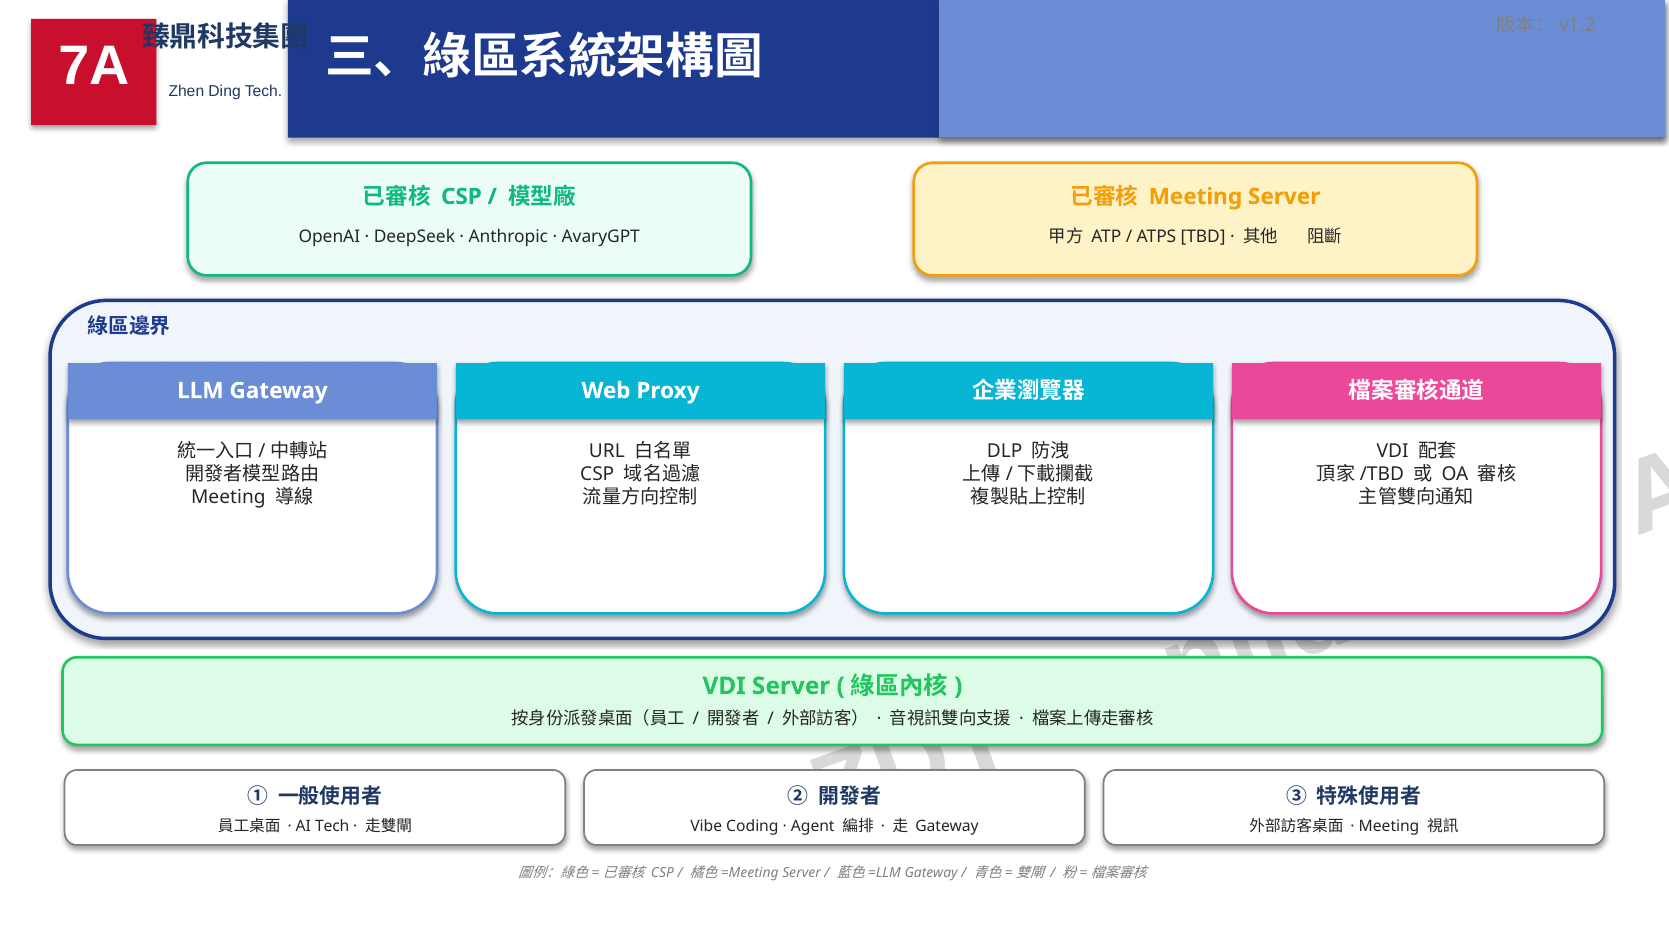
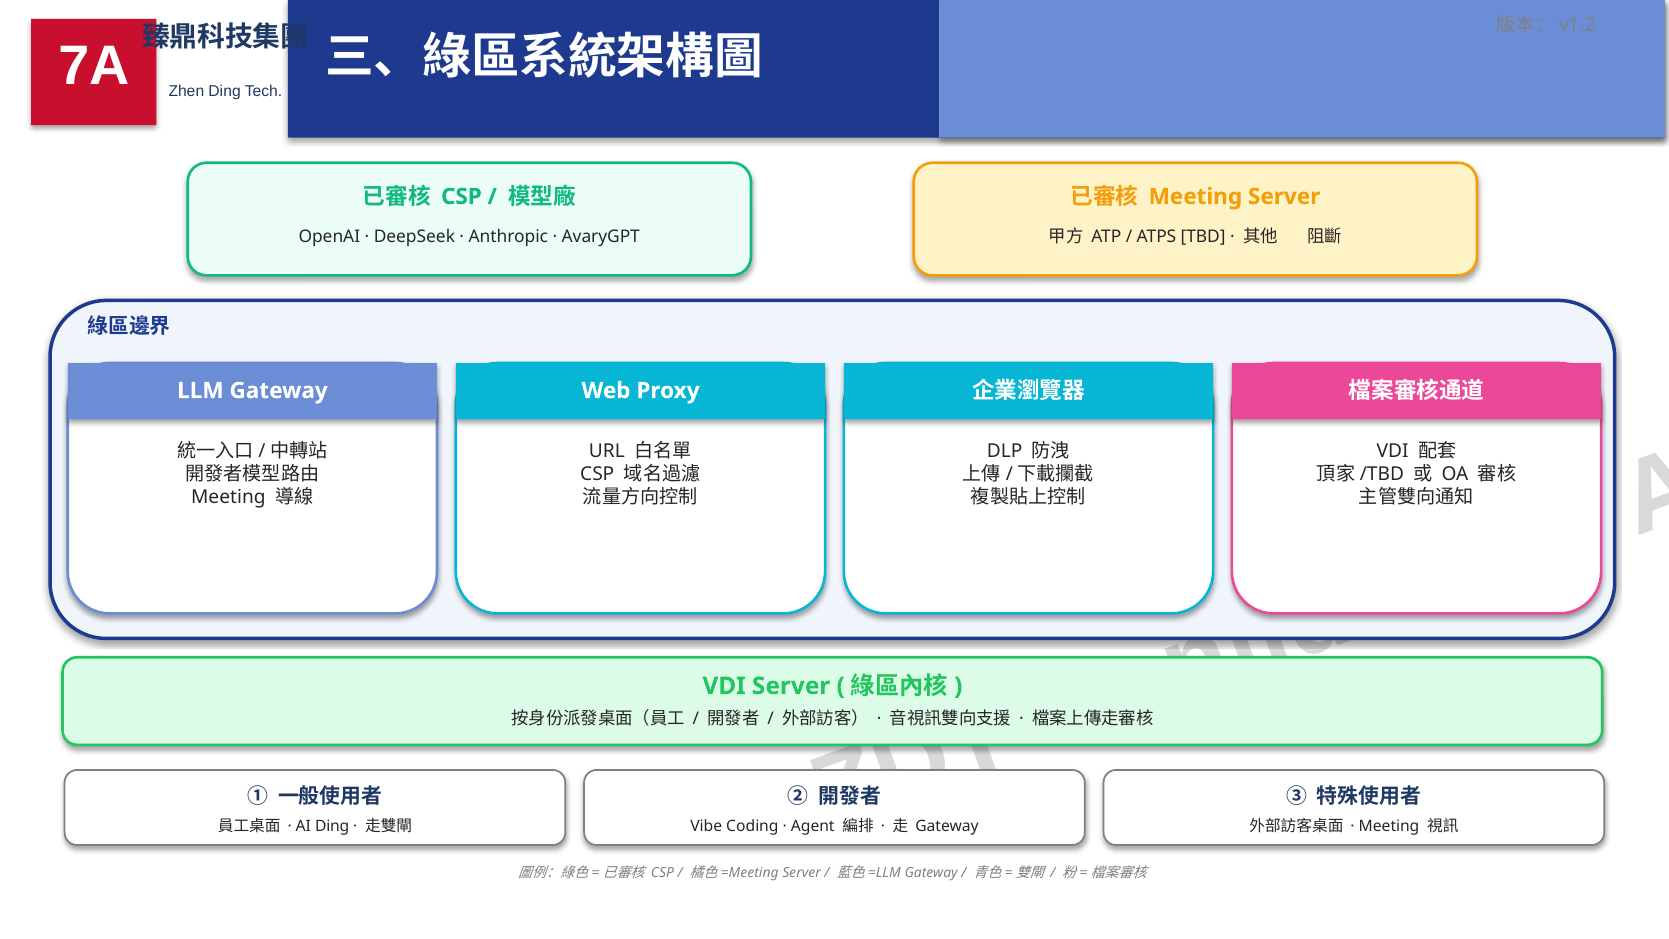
AI Tech: Tech -> Ding (332, 827)
